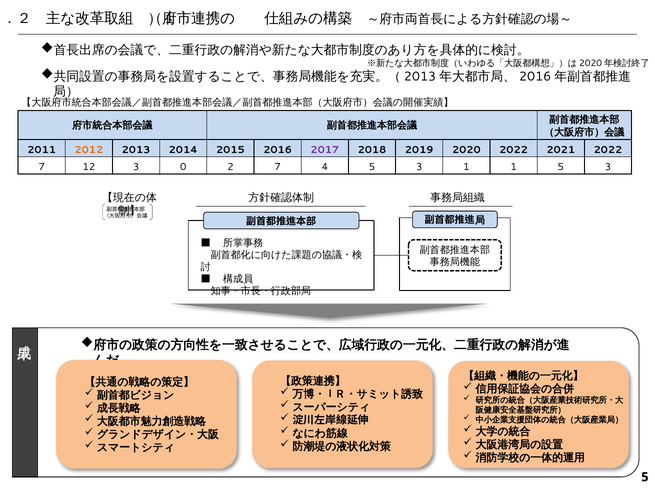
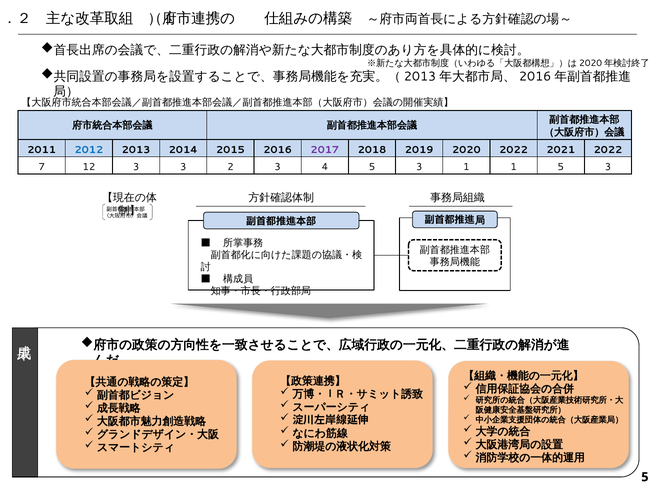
2012 colour: orange -> blue (89, 150)
3 0: 0 -> 3 (183, 167)
2 7: 7 -> 3 (278, 167)
